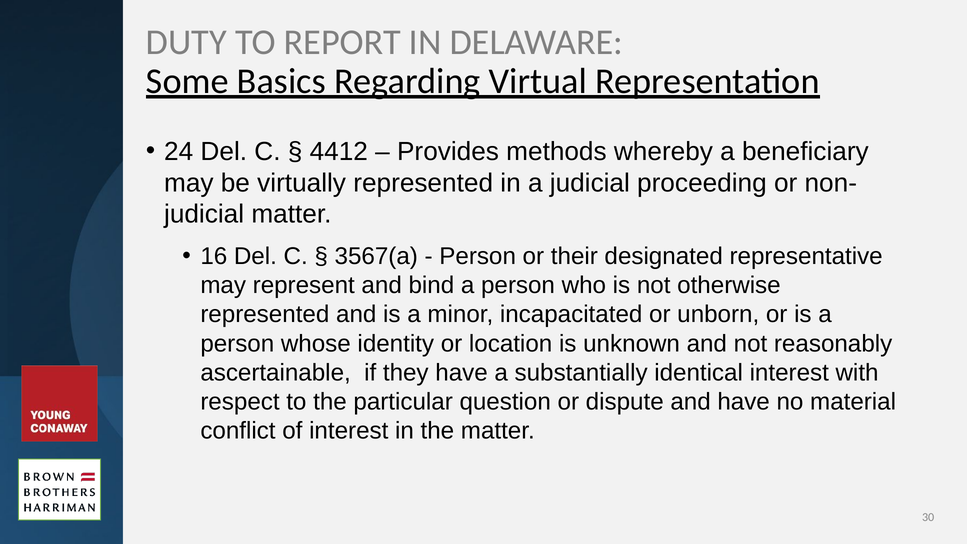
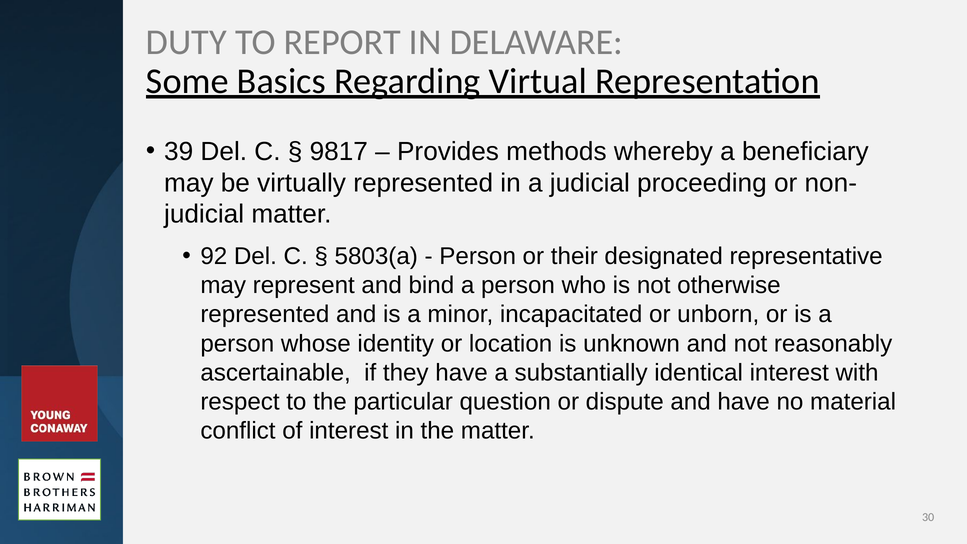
24: 24 -> 39 (179, 151)
4412: 4412 -> 9817 (339, 151)
16: 16 -> 92 (214, 256)
3567(a: 3567(a -> 5803(a (376, 256)
